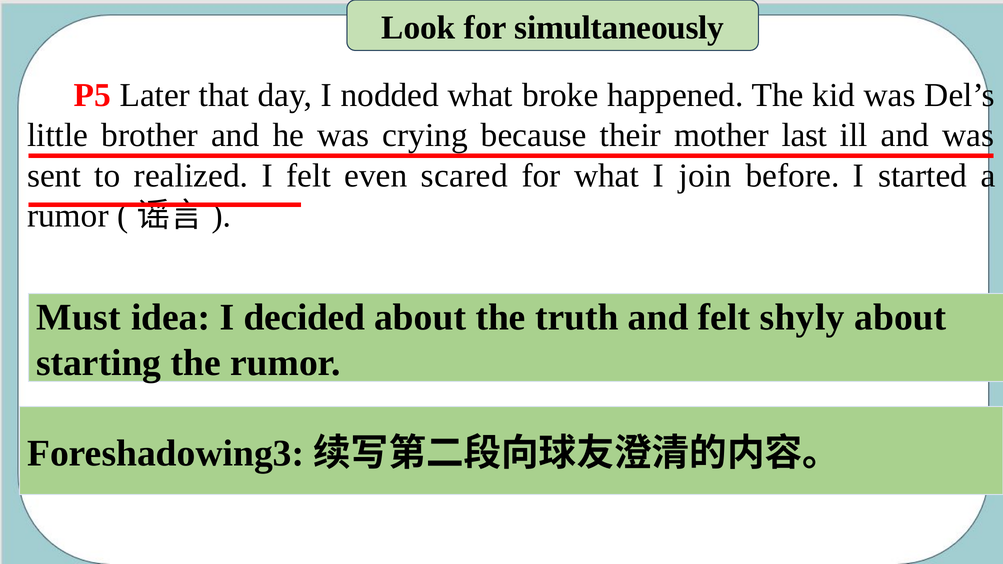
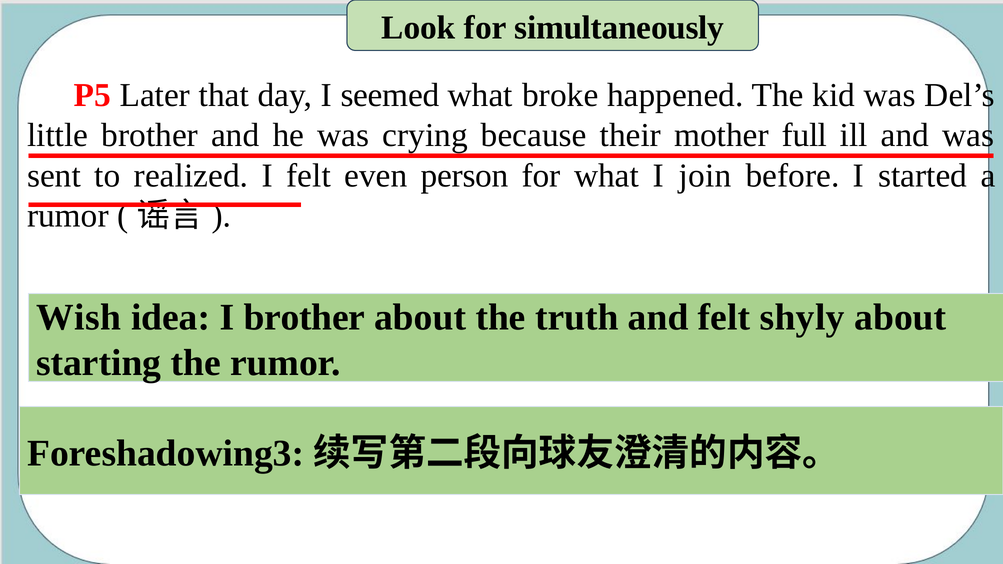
nodded: nodded -> seemed (390, 95)
last: last -> full (805, 136)
scared: scared -> person (465, 176)
Must: Must -> Wish (79, 318)
I decided: decided -> brother (304, 318)
